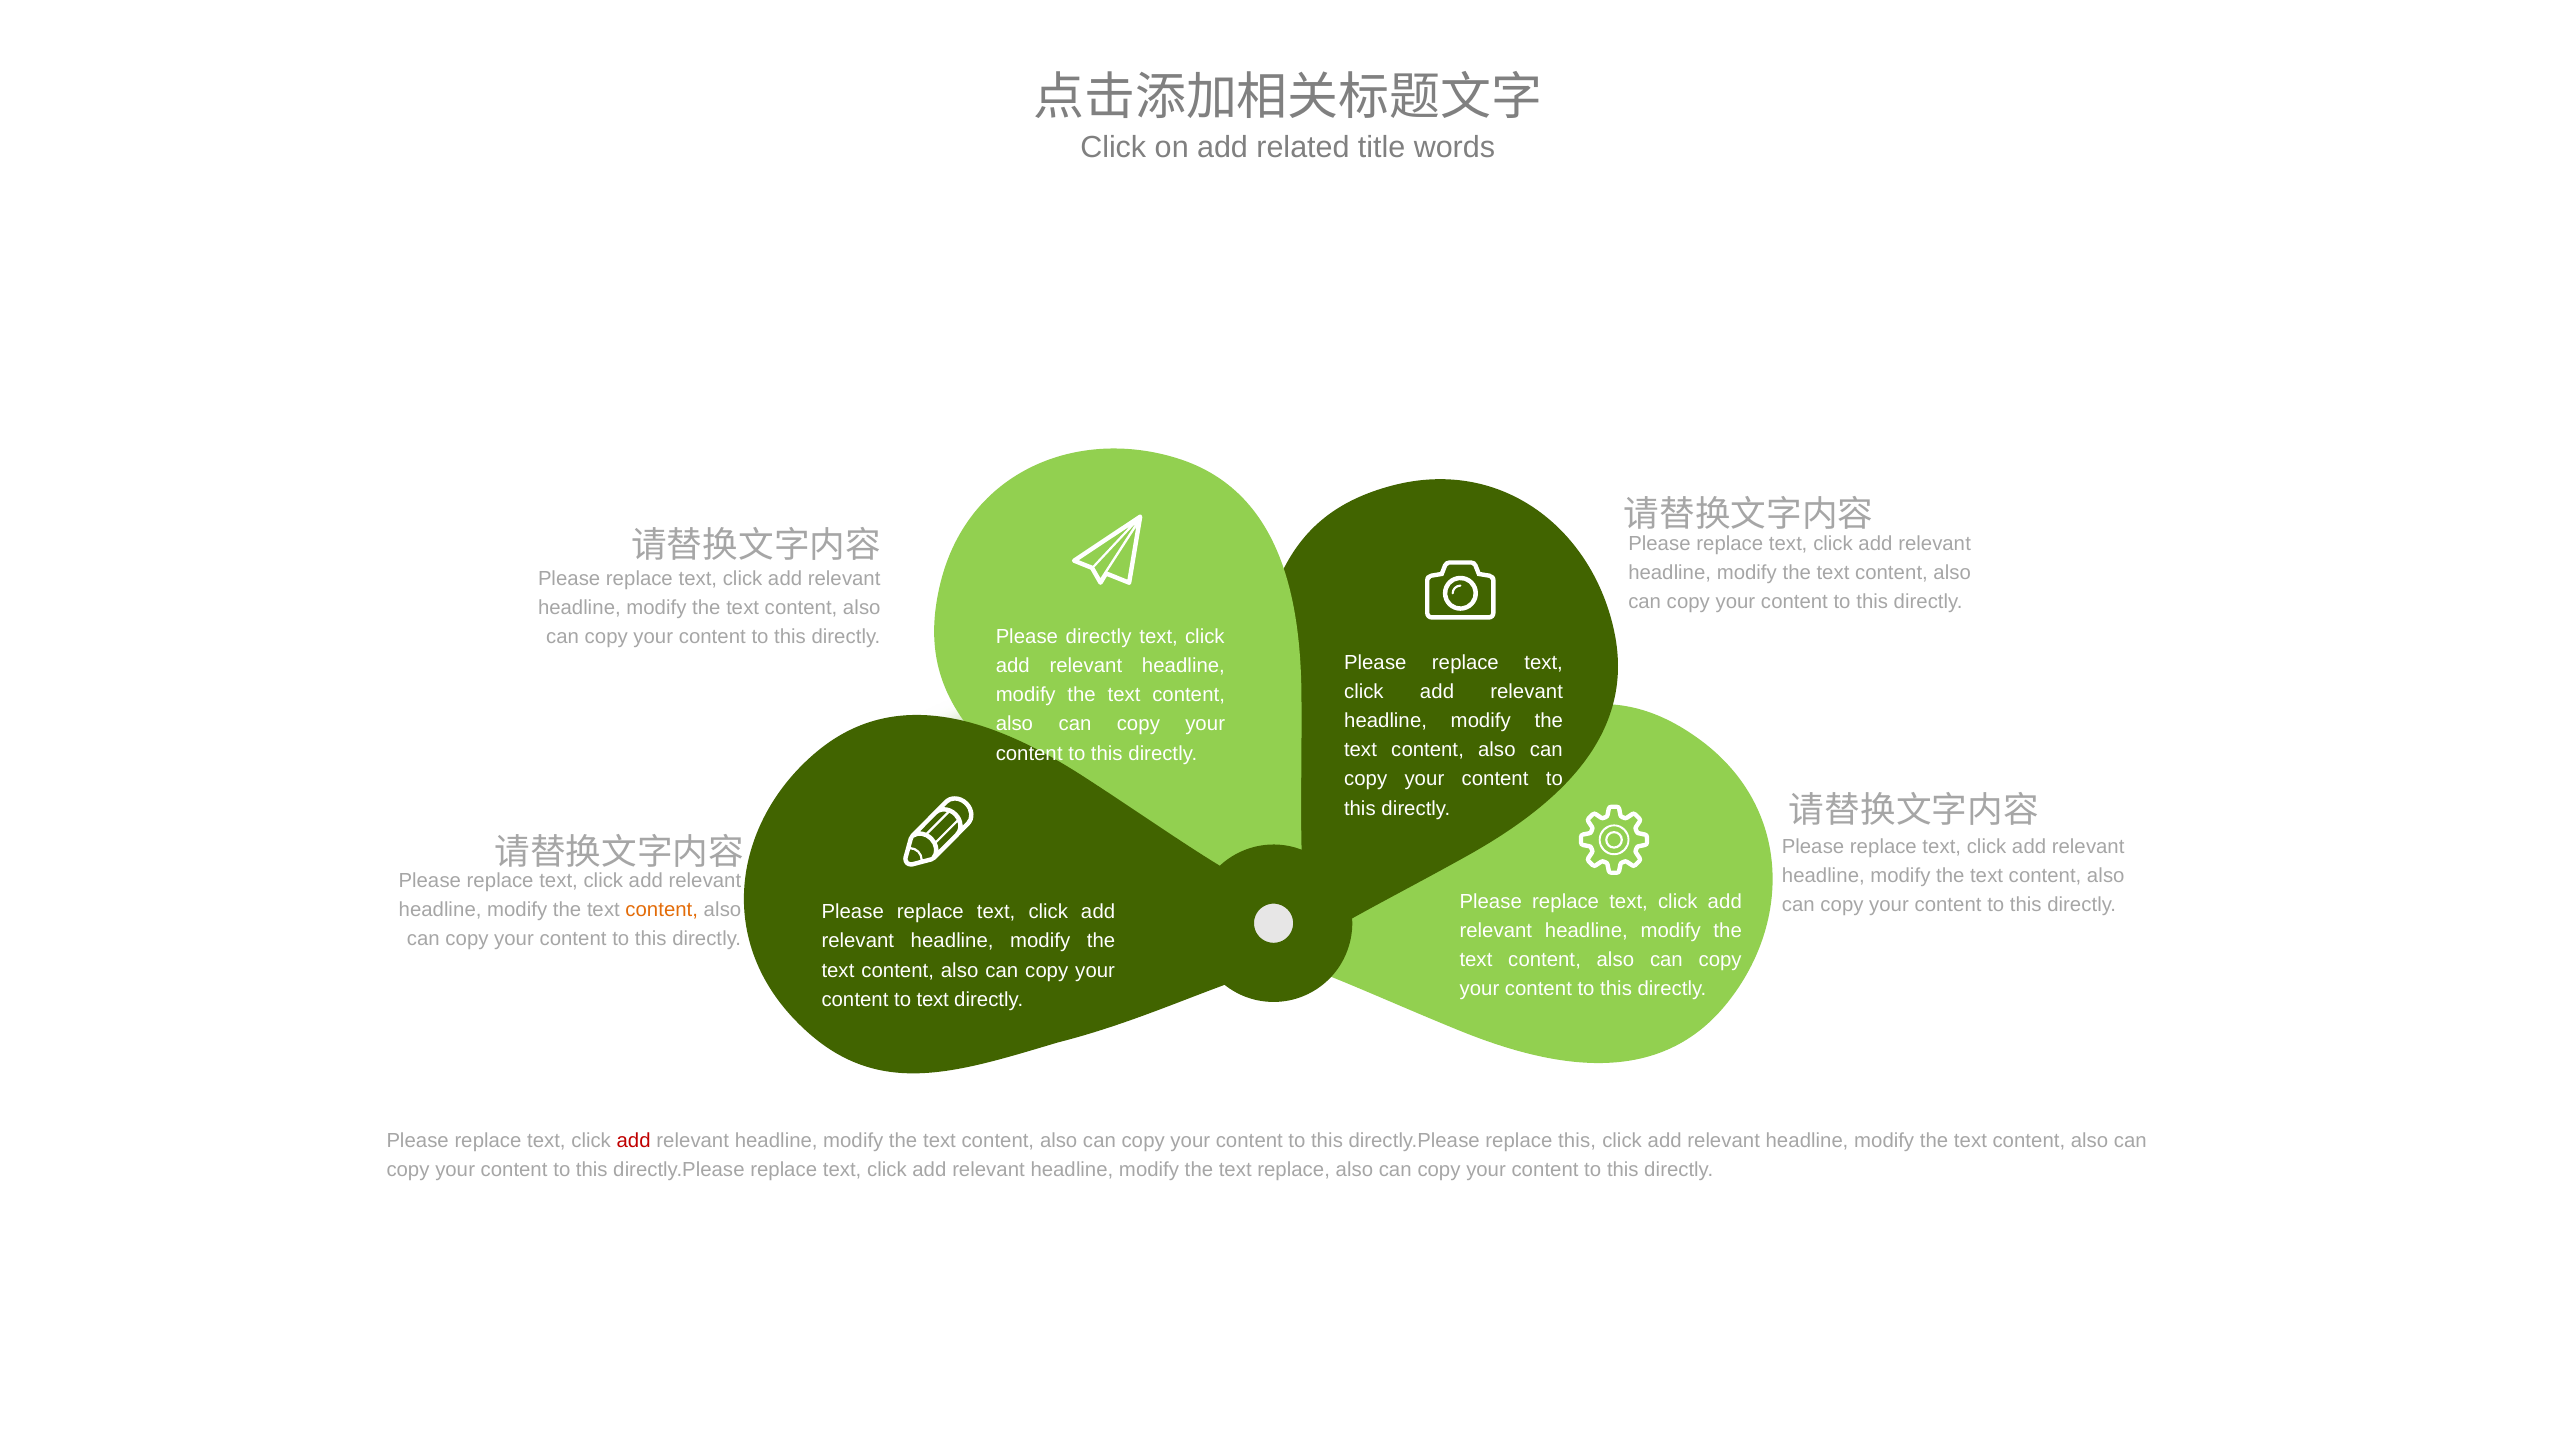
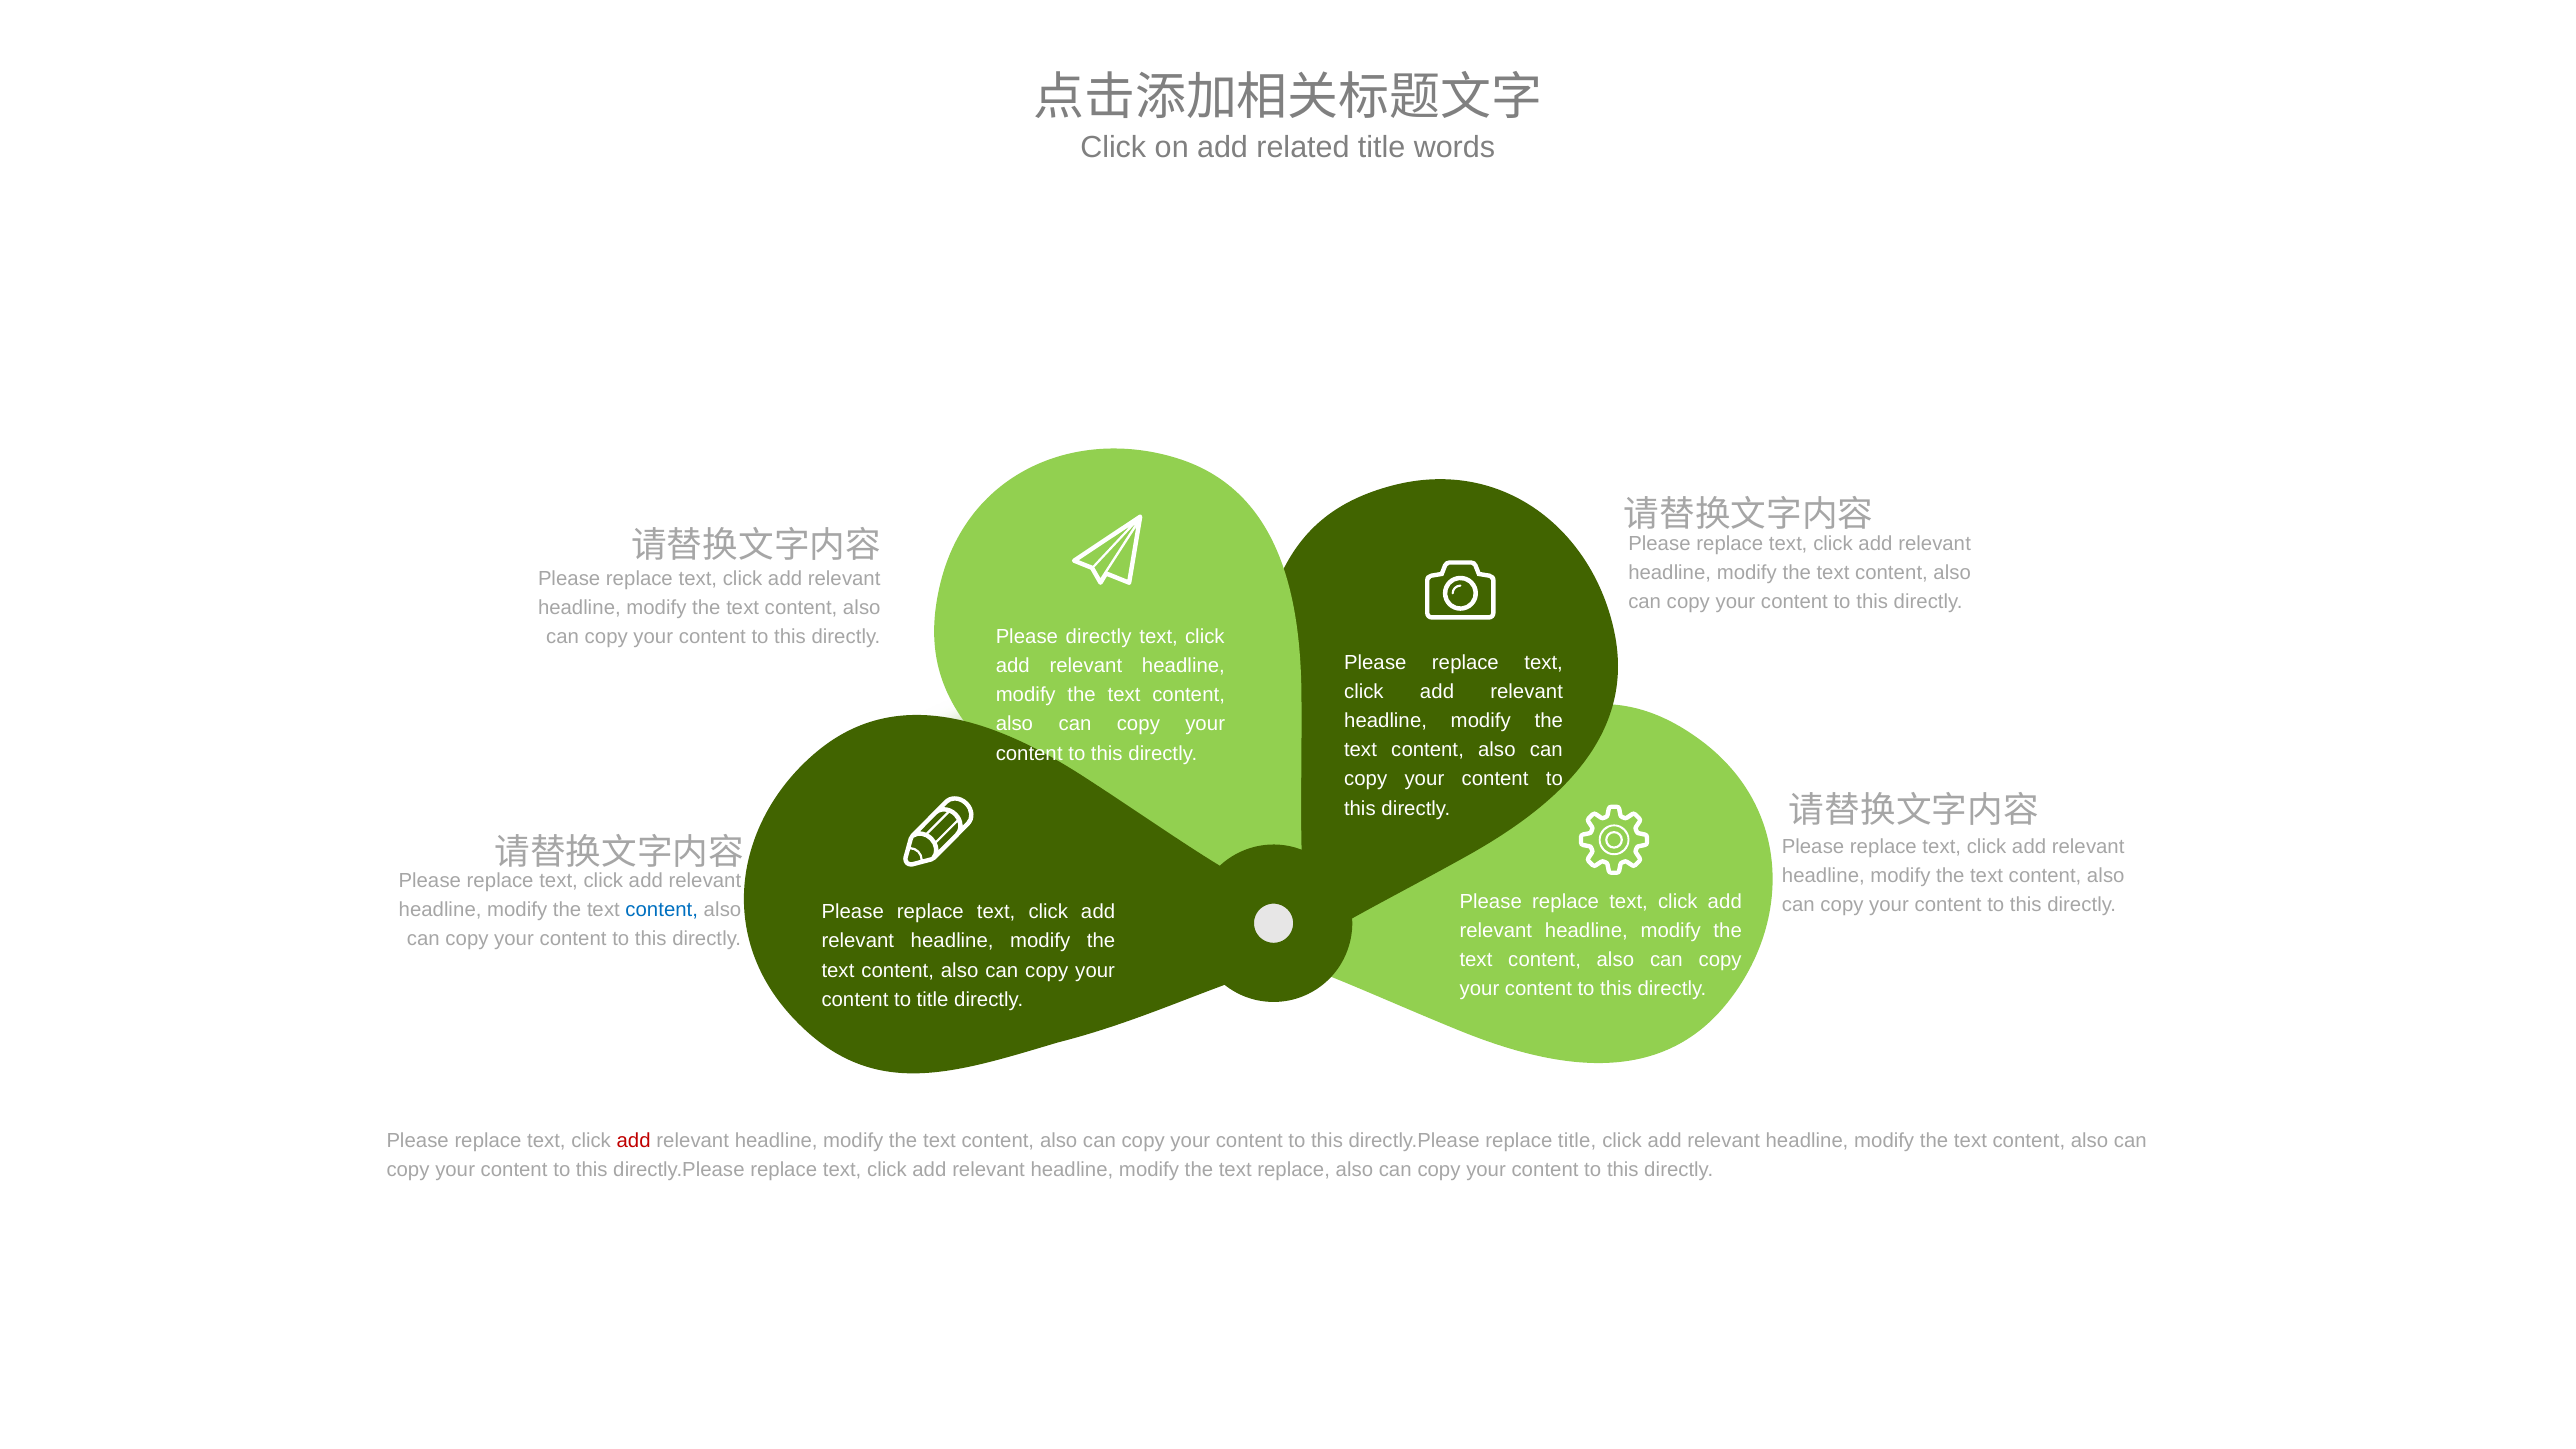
content colour: orange -> blue (662, 910)
to text: text -> title (933, 1000)
replace this: this -> title (1577, 1140)
